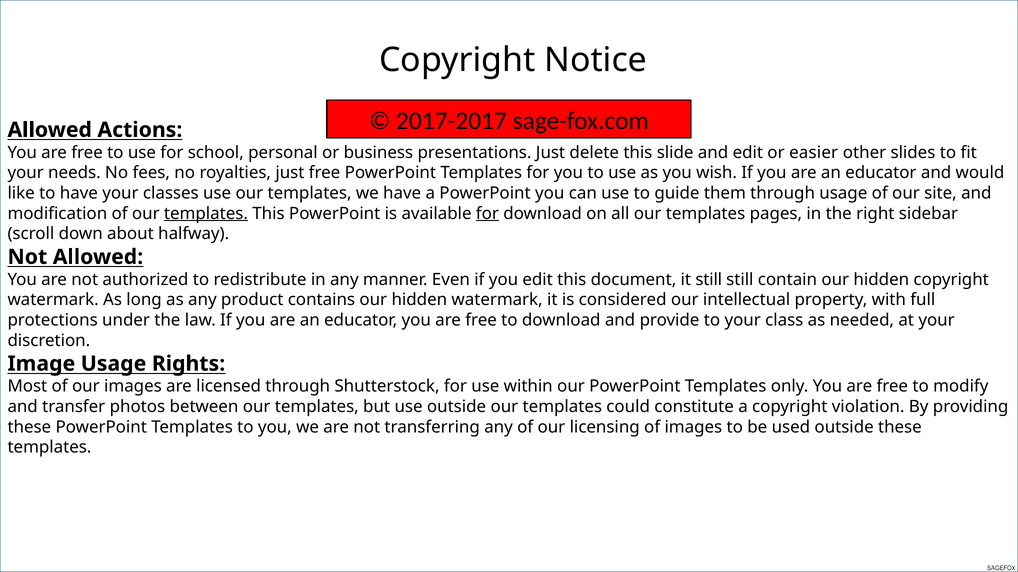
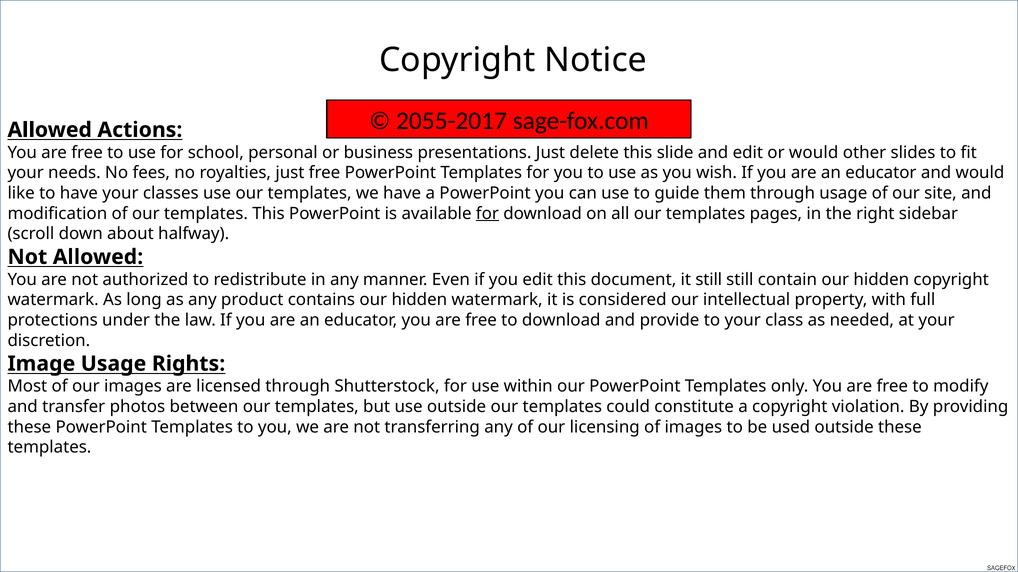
2017-2017: 2017-2017 -> 2055-2017 (452, 121)
or easier: easier -> would (814, 153)
templates underline: present -> none (206, 214)
